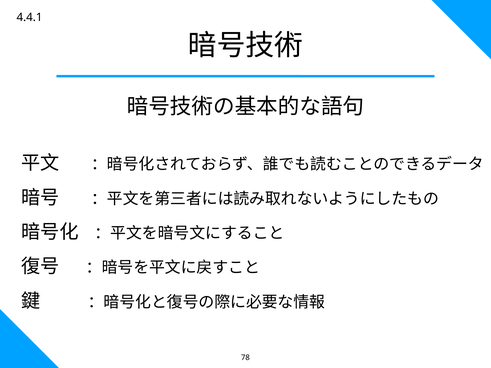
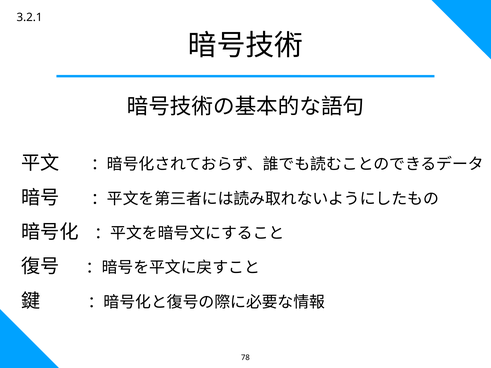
4.4.1: 4.4.1 -> 3.2.1 (29, 17)
